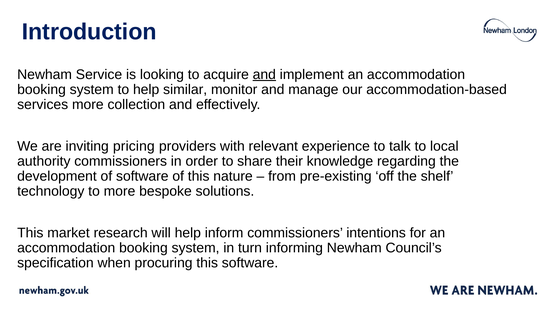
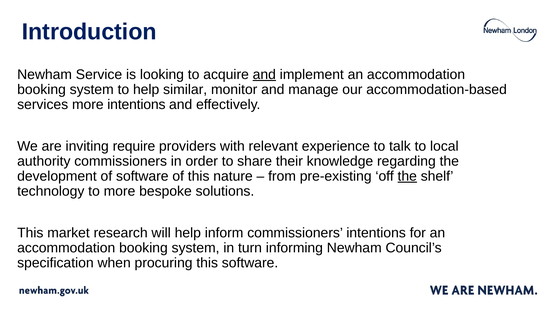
more collection: collection -> intentions (136, 104)
pricing: pricing -> require (134, 146)
the underline: none -> present (407, 176)
